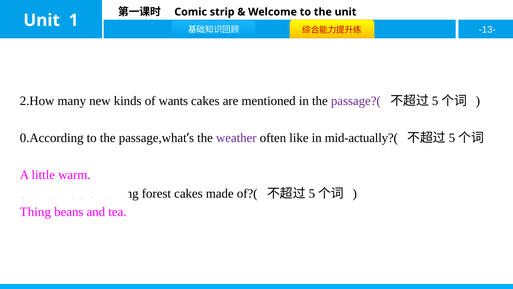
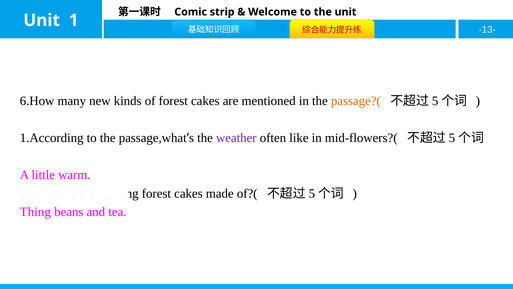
2.How: 2.How -> 6.How (37, 101)
of wants: wants -> forest (173, 101)
passage?( colour: purple -> orange (356, 101)
0.According: 0.According -> 1.According (52, 138)
mid-actually?(: mid-actually?( -> mid-flowers?( (361, 138)
